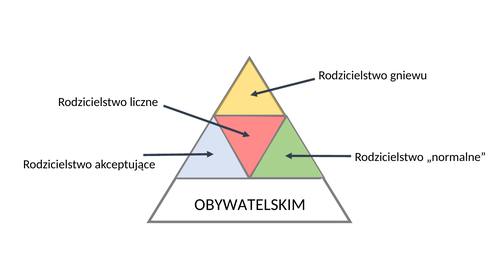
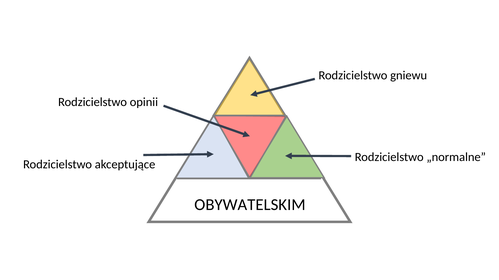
liczne: liczne -> opinii (144, 102)
